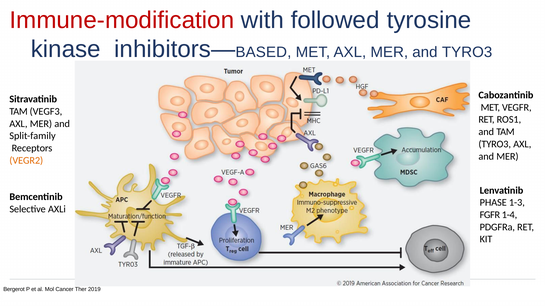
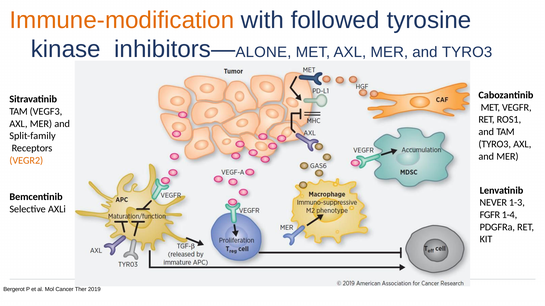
Immune-modification colour: red -> orange (122, 20)
BASED: BASED -> ALONE (263, 52)
PHASE: PHASE -> NEVER (493, 203)
